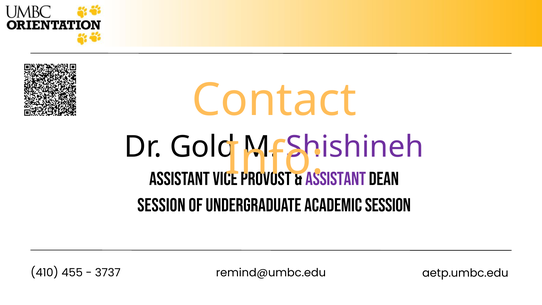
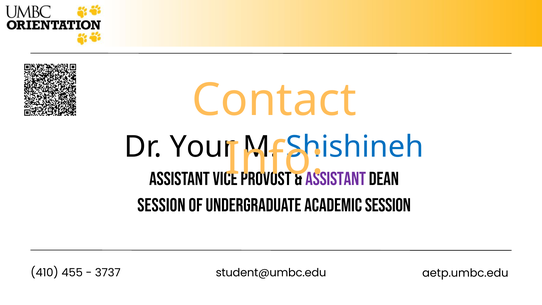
Gold: Gold -> Your (202, 147)
Shishineh colour: purple -> blue (355, 147)
remind@umbc.edu: remind@umbc.edu -> student@umbc.edu (271, 273)
